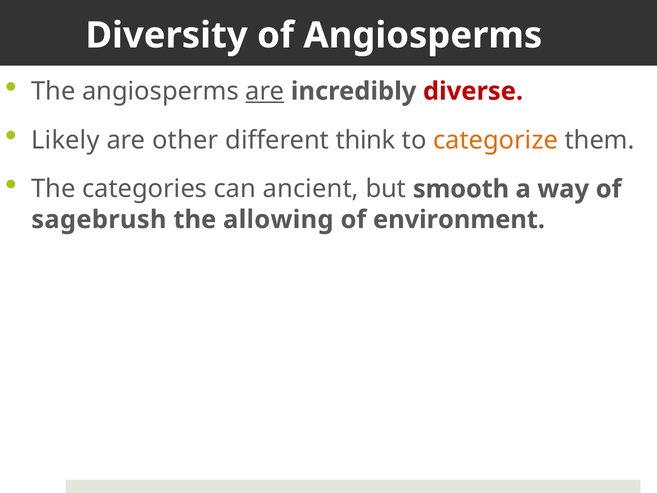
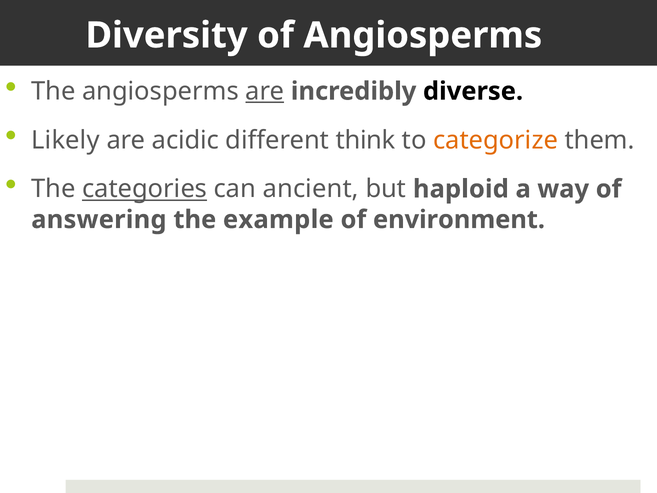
diverse colour: red -> black (473, 91)
other: other -> acidic (185, 140)
categories underline: none -> present (145, 189)
smooth: smooth -> haploid (461, 189)
sagebrush: sagebrush -> answering (99, 220)
allowing: allowing -> example (278, 220)
